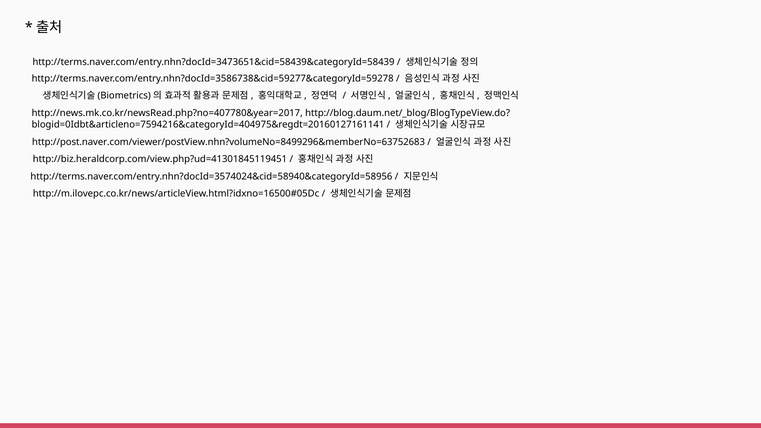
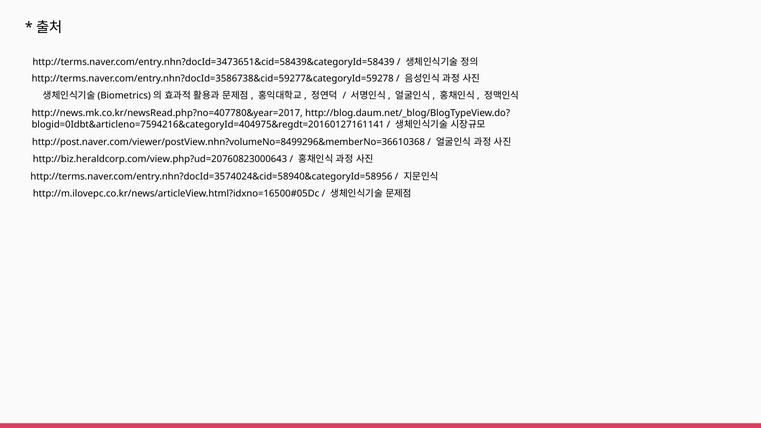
http://post.naver.com/viewer/postView.nhn?volumeNo=8499296&memberNo=63752683: http://post.naver.com/viewer/postView.nhn?volumeNo=8499296&memberNo=63752683 -> http://post.naver.com/viewer/postView.nhn?volumeNo=8499296&memberNo=36610368 (228, 142)
http://biz.heraldcorp.com/view.php?ud=41301845119451: http://biz.heraldcorp.com/view.php?ud=41301845119451 -> http://biz.heraldcorp.com/view.php?ud=20760823000643 (160, 159)
